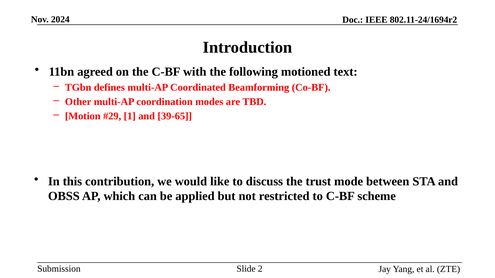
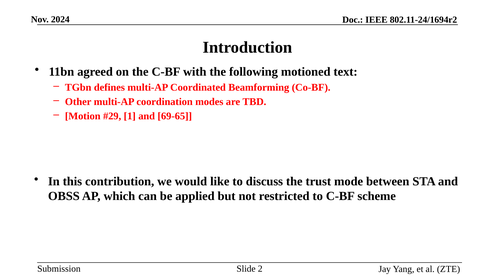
39-65: 39-65 -> 69-65 (175, 116)
